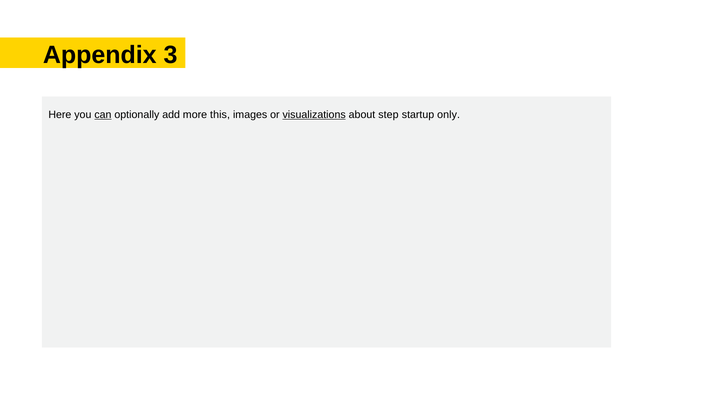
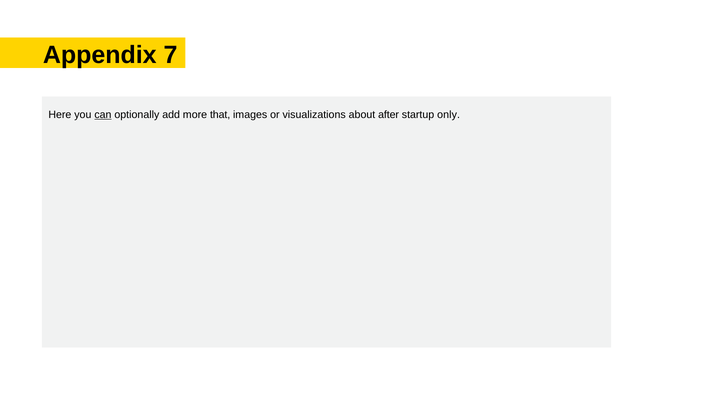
3: 3 -> 7 (171, 55)
this: this -> that (220, 115)
visualizations underline: present -> none (314, 115)
step: step -> after (389, 115)
